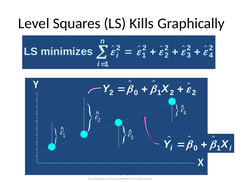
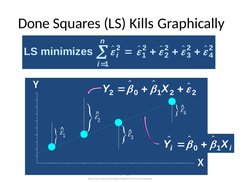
Level: Level -> Done (34, 24)
